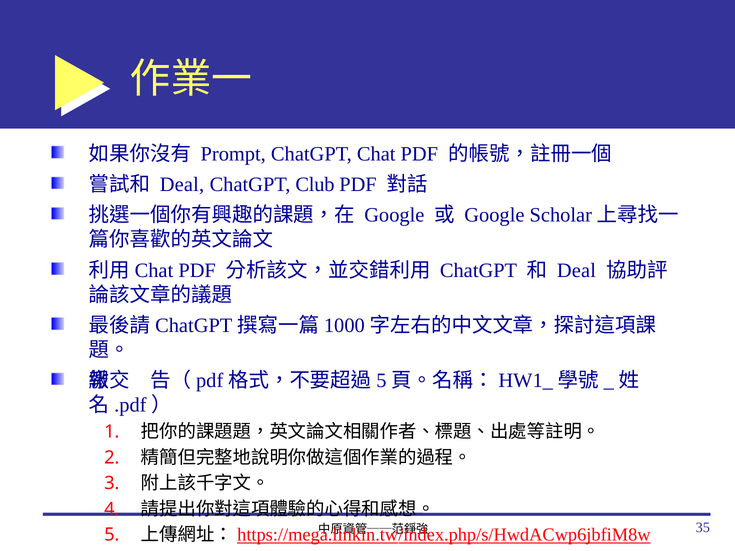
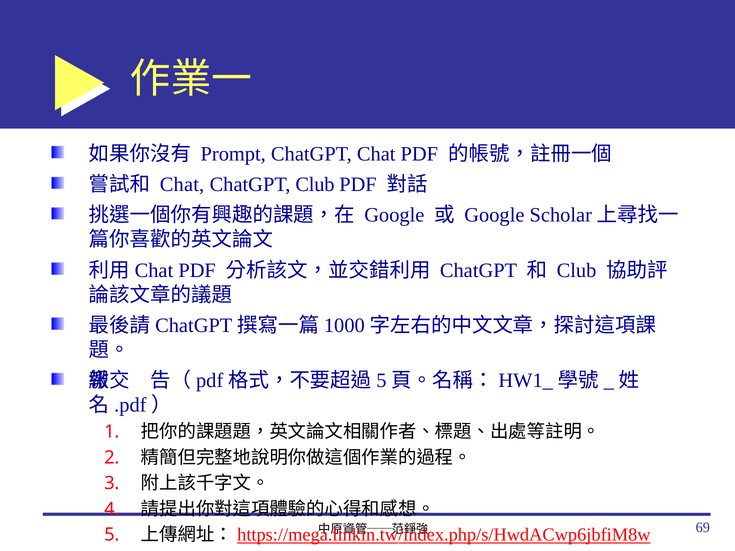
Deal: Deal -> Chat (182, 185)
Deal: Deal -> Club (577, 271)
35: 35 -> 69 (703, 528)
